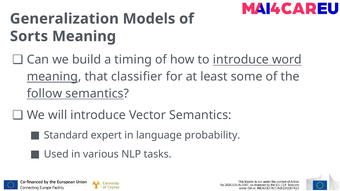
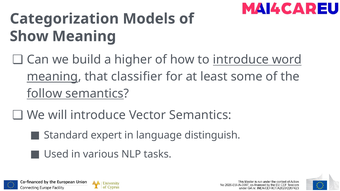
Generalization: Generalization -> Categorization (64, 19)
Sorts: Sorts -> Show (29, 36)
timing: timing -> higher (133, 60)
probability: probability -> distinguish (212, 135)
